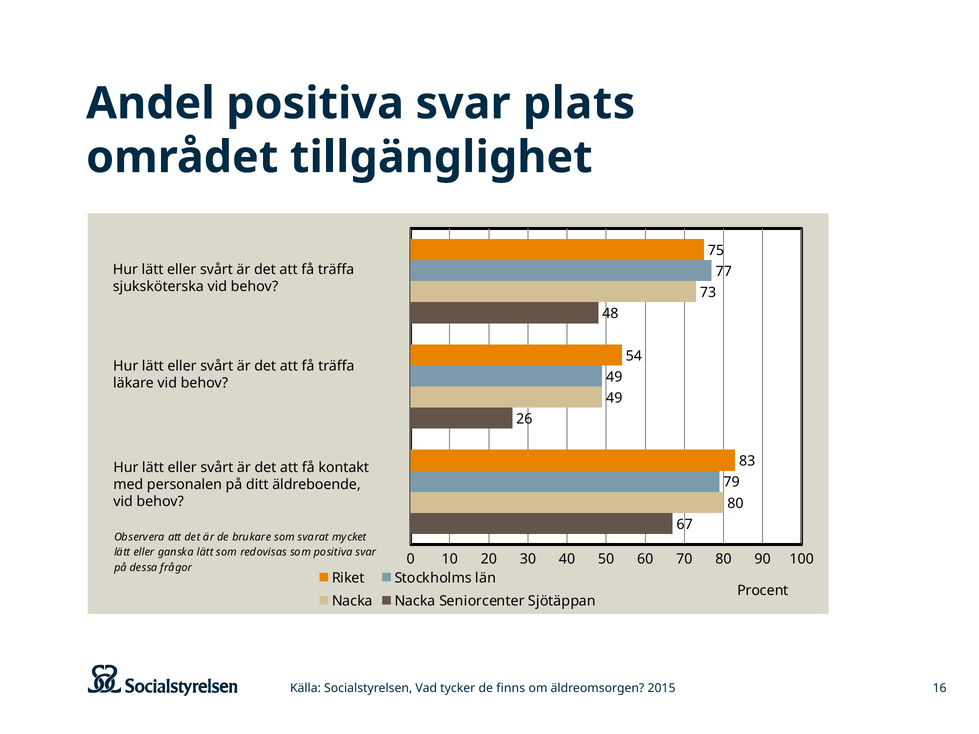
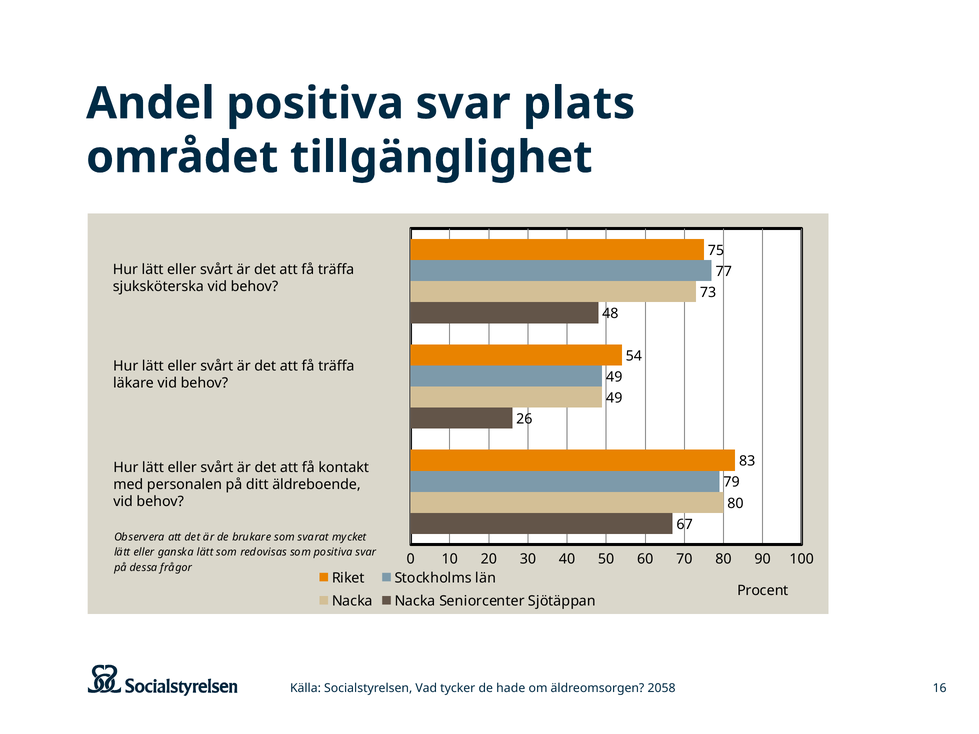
finns: finns -> hade (511, 688)
2015: 2015 -> 2058 (662, 688)
